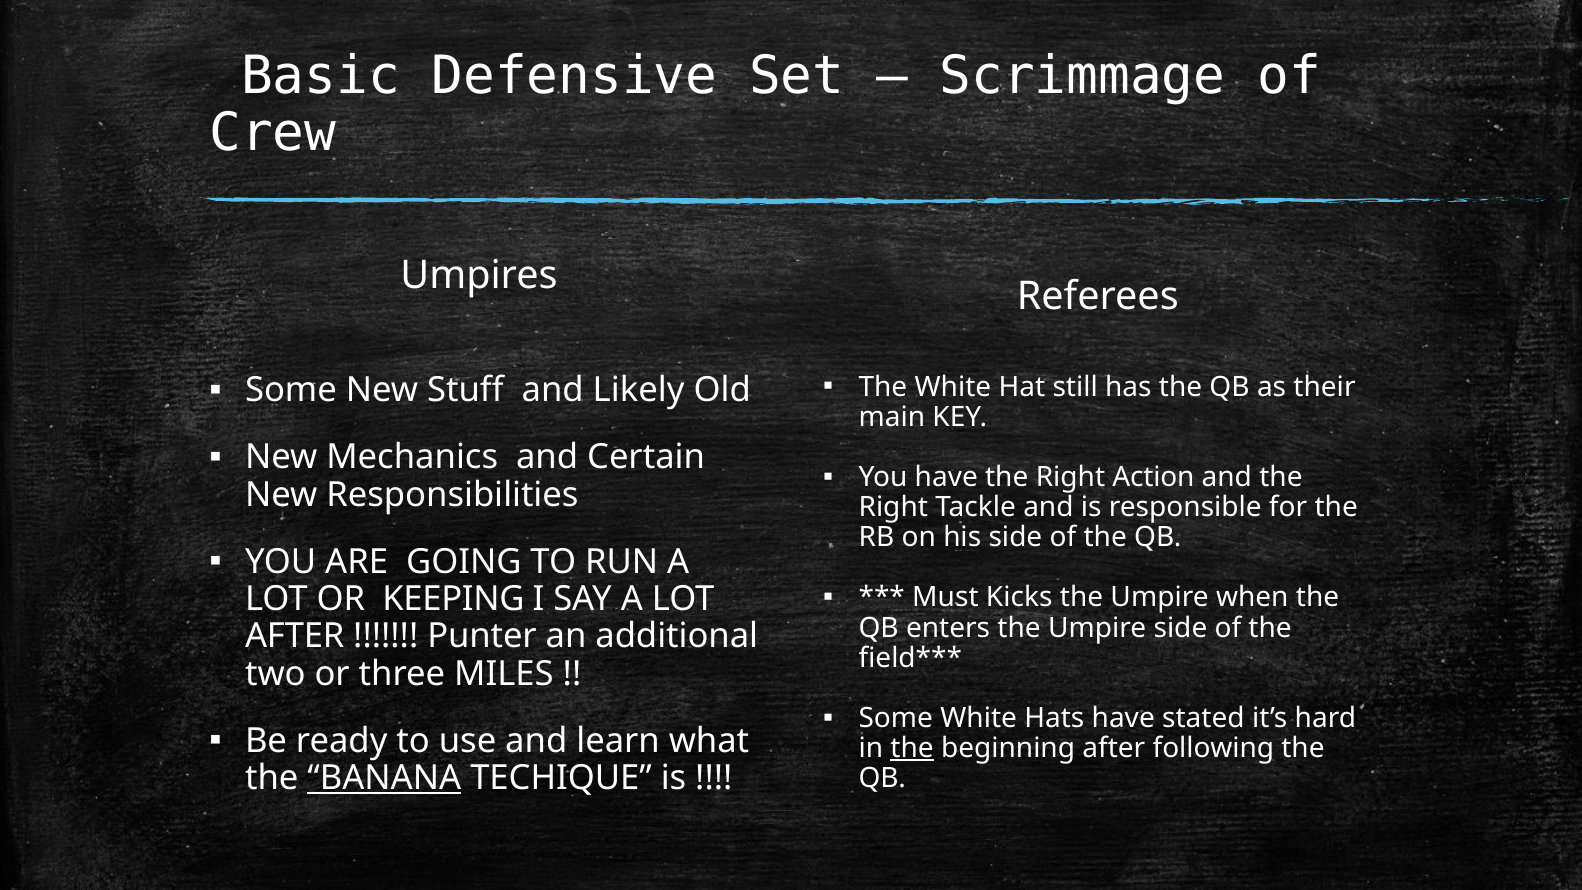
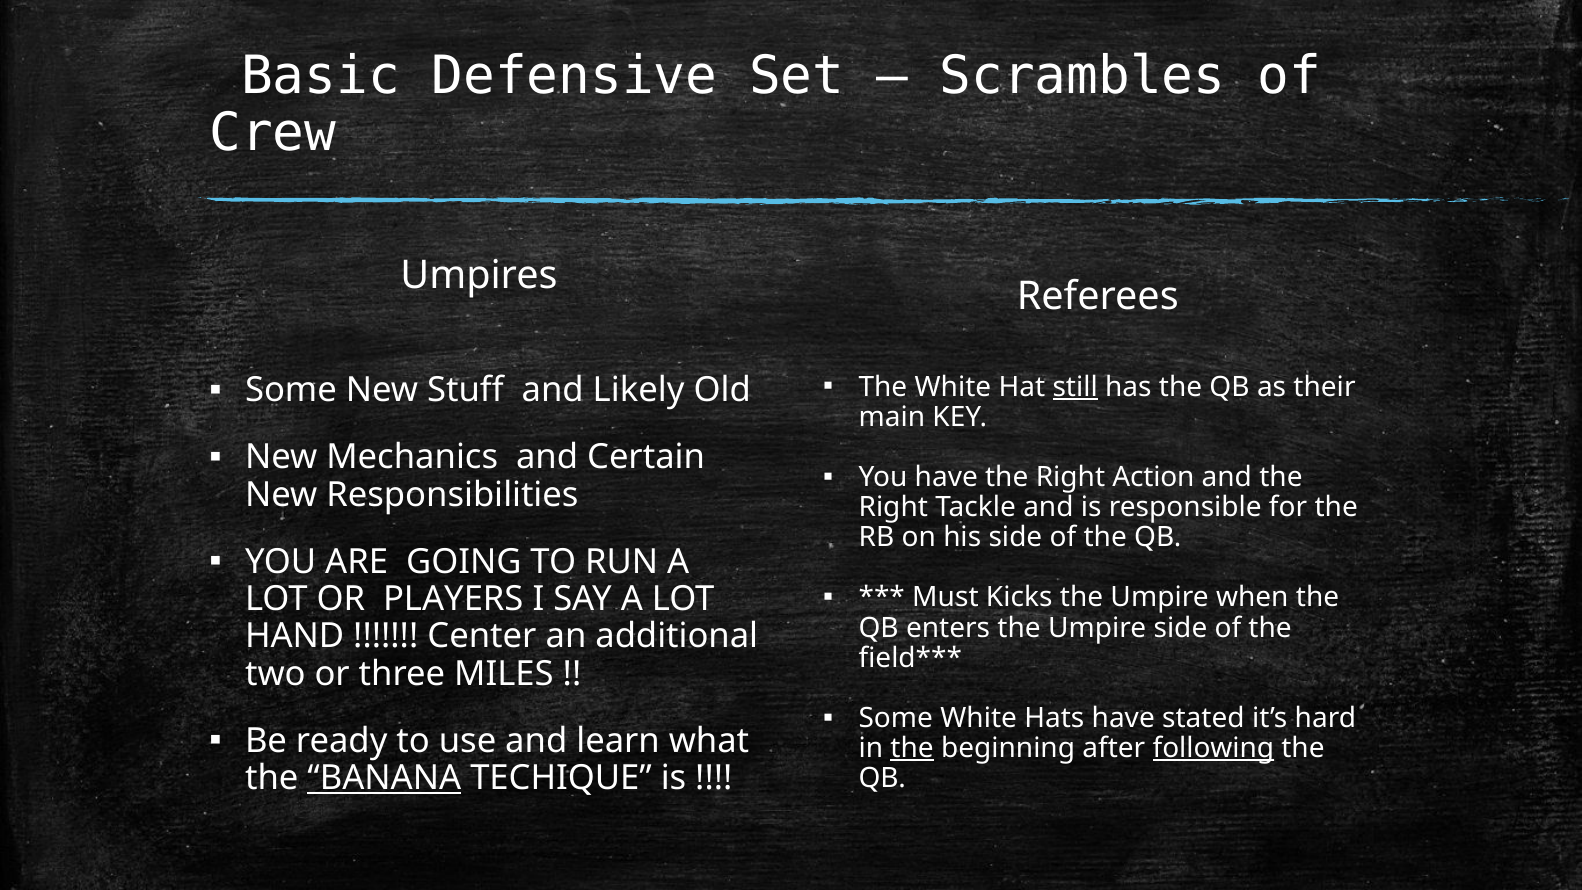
Scrimmage: Scrimmage -> Scrambles (1083, 76)
still underline: none -> present (1075, 387)
KEEPING: KEEPING -> PLAYERS (453, 599)
AFTER: AFTER -> HAND (295, 637)
Punter: Punter -> Center (482, 637)
following underline: none -> present (1213, 748)
